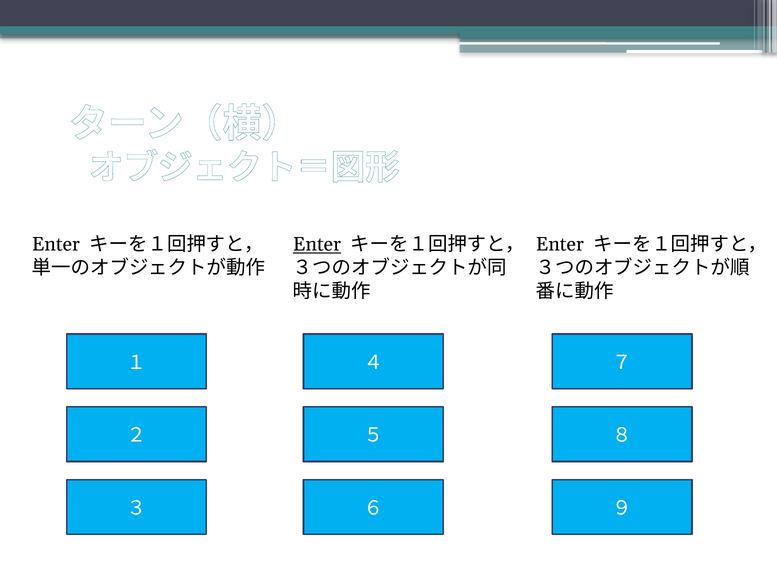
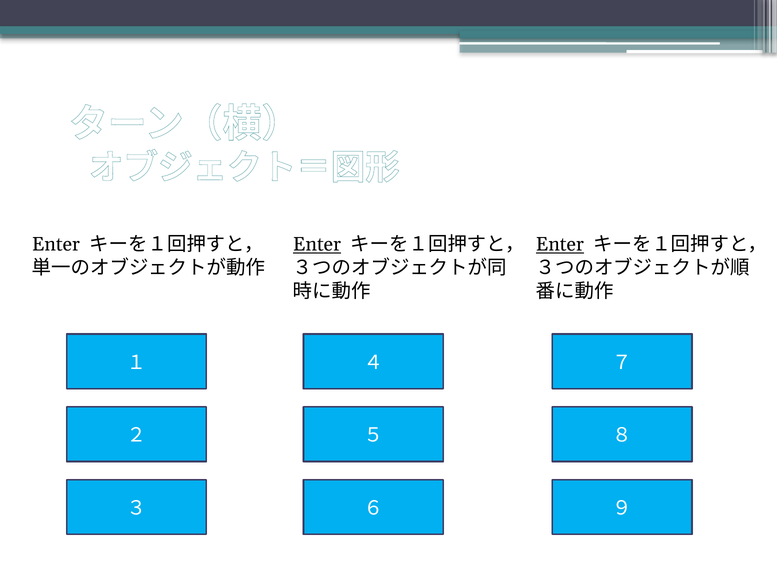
Enter underline: none -> present (560, 244)
